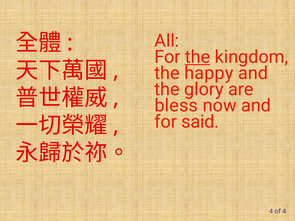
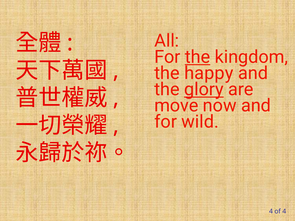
glory underline: none -> present (204, 89)
bless: bless -> move (176, 106)
said: said -> wild (200, 122)
